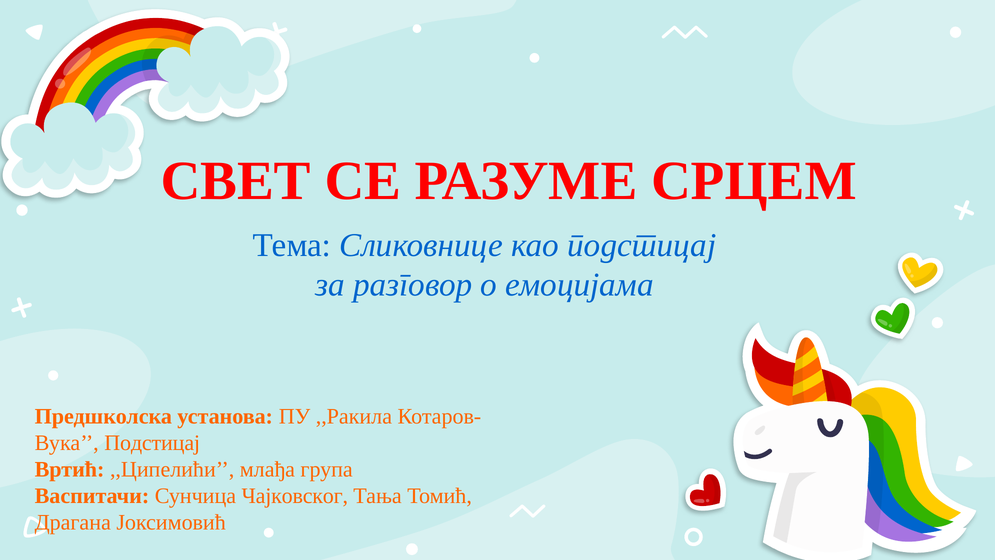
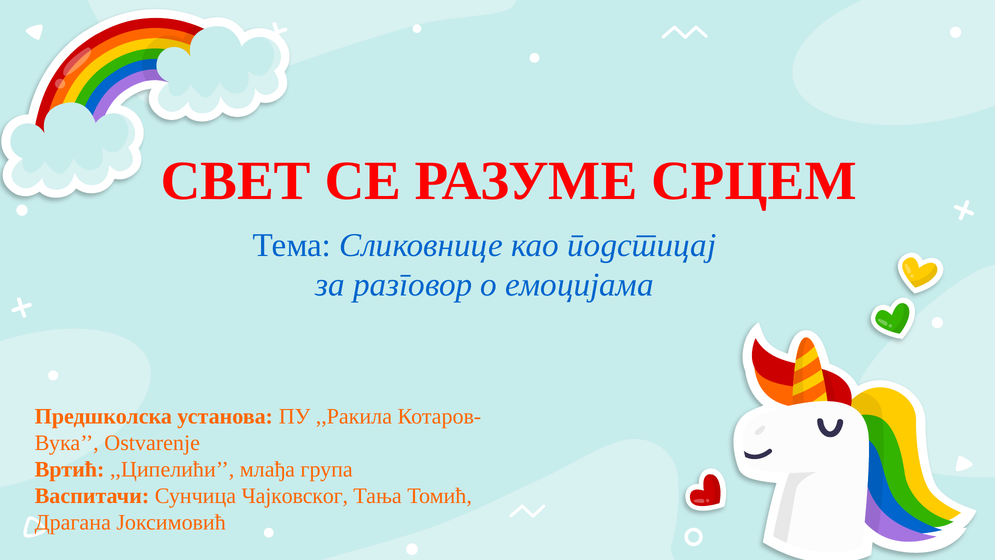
Подстицај: Подстицај -> Ostvarenje (152, 443)
